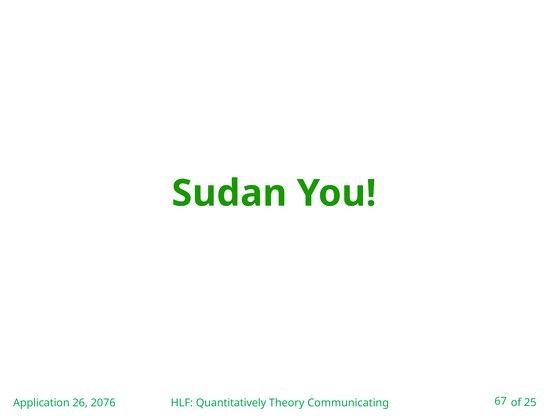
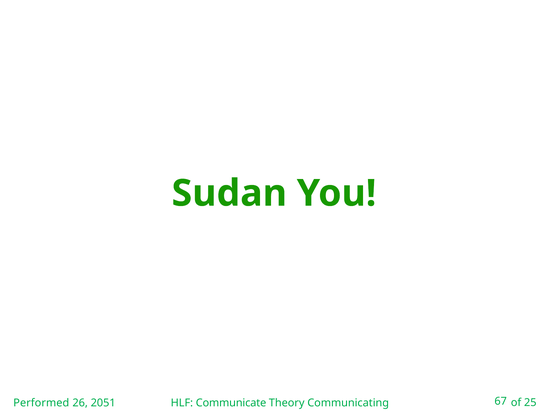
Application: Application -> Performed (41, 403)
2076: 2076 -> 2051 (103, 403)
Quantitatively: Quantitatively -> Communicate (231, 403)
